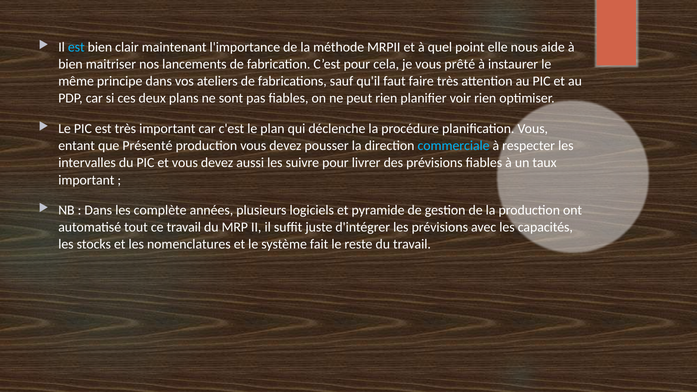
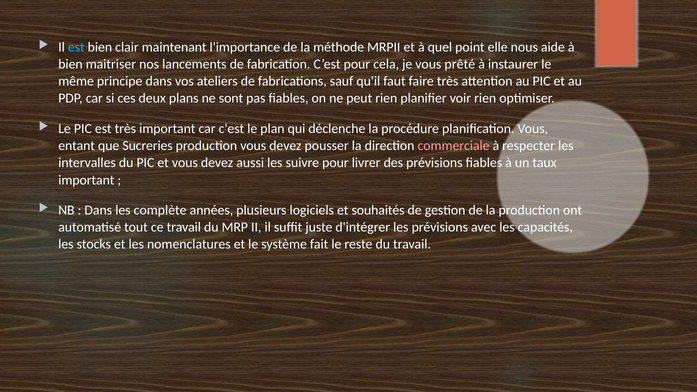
Présenté: Présenté -> Sucreries (148, 146)
commerciale colour: light blue -> pink (454, 146)
pyramide: pyramide -> souhaités (378, 210)
